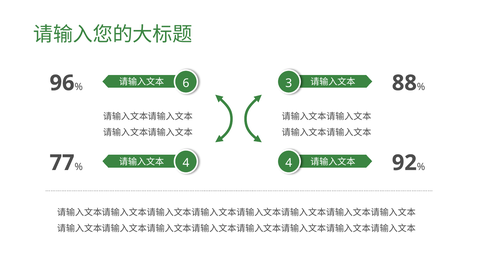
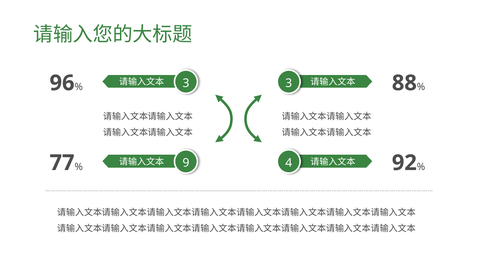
6: 6 -> 3 (186, 83)
4: 4 -> 9 (186, 163)
